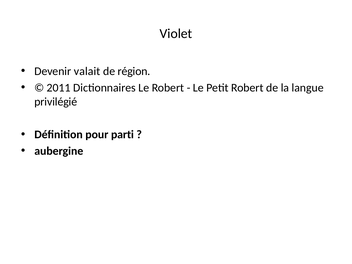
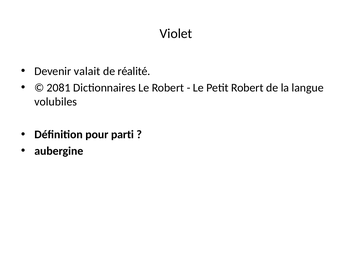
région: région -> réalité (134, 71)
2011: 2011 -> 2081 (59, 88)
privilégié: privilégié -> volubiles (56, 102)
